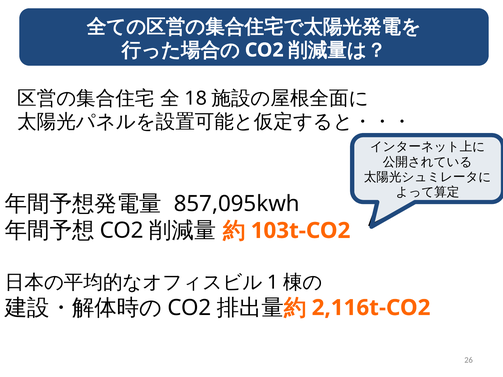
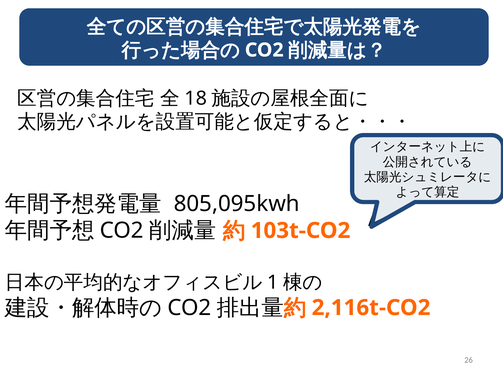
857,095kwh: 857,095kwh -> 805,095kwh (237, 204)
